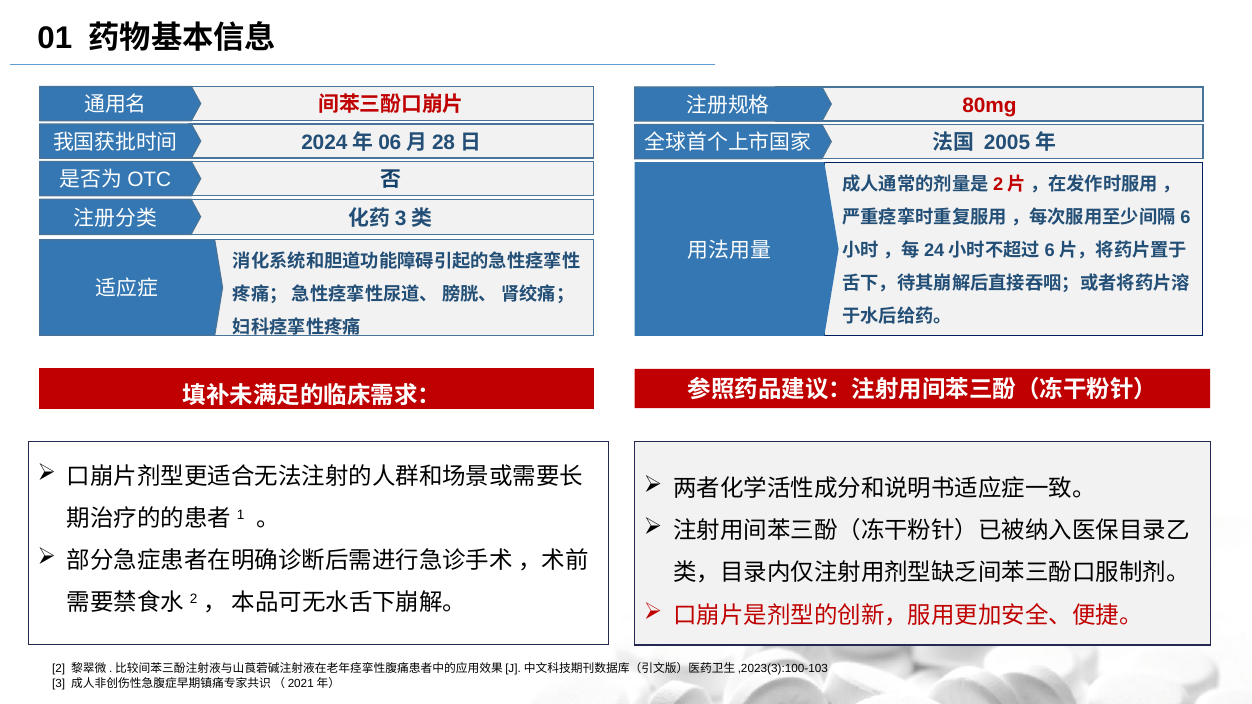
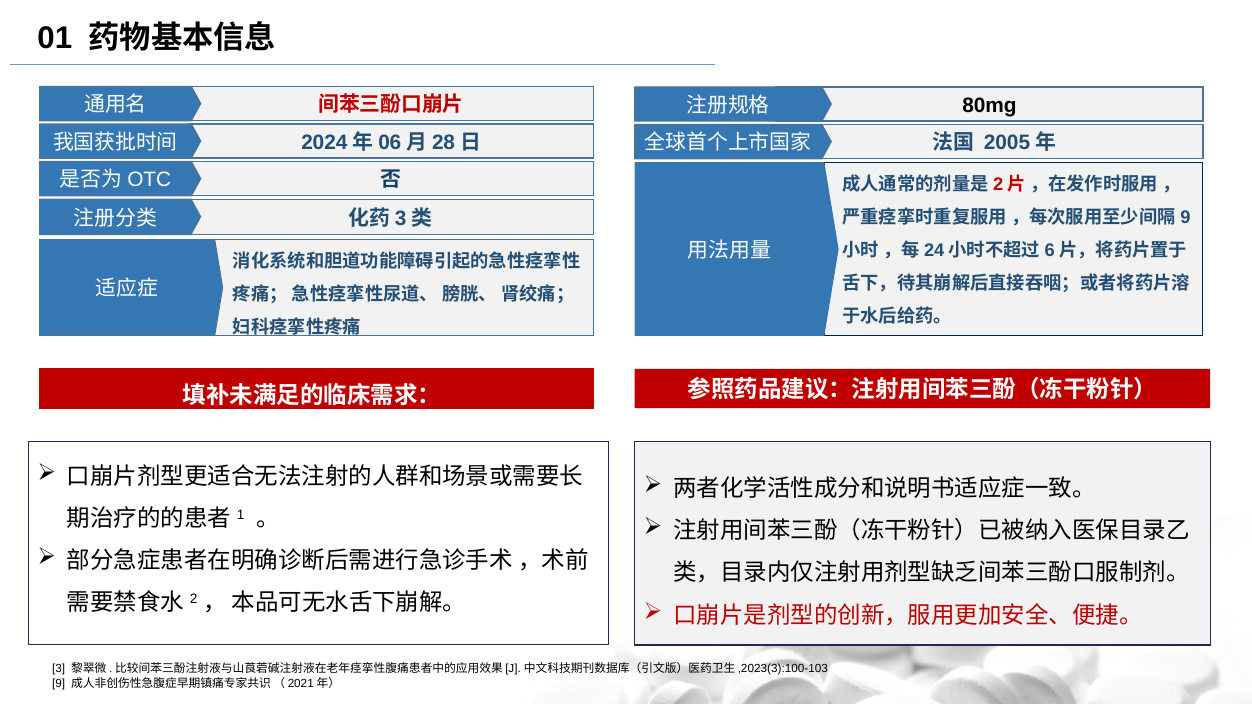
80mg colour: red -> black (989, 106)
6: 6 -> 9 (1185, 218)
2: 2 -> 3 (59, 669)
3: 3 -> 9 (59, 683)
